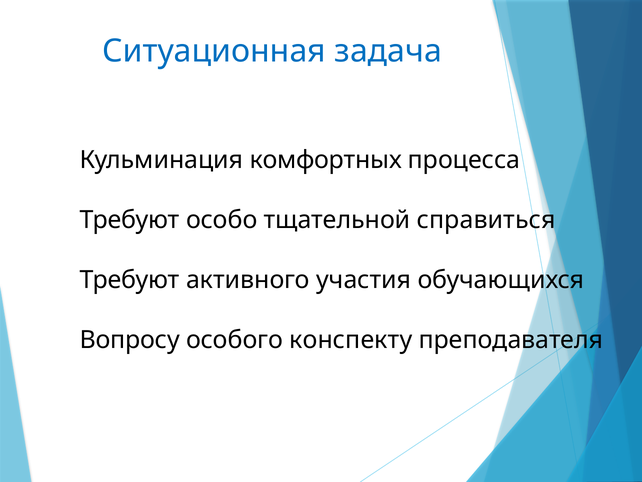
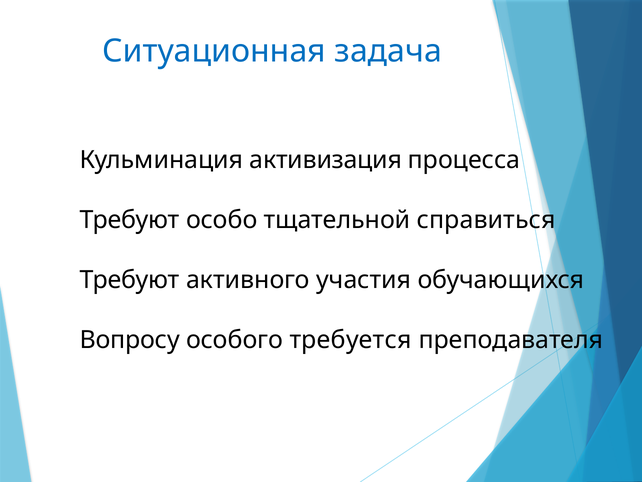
комфортных: комфортных -> активизация (326, 160)
конспекту: конспекту -> требуется (351, 340)
